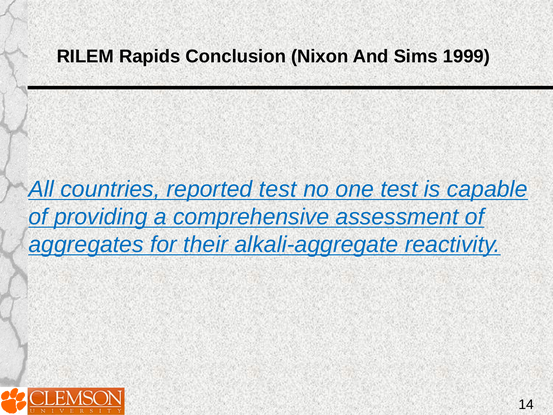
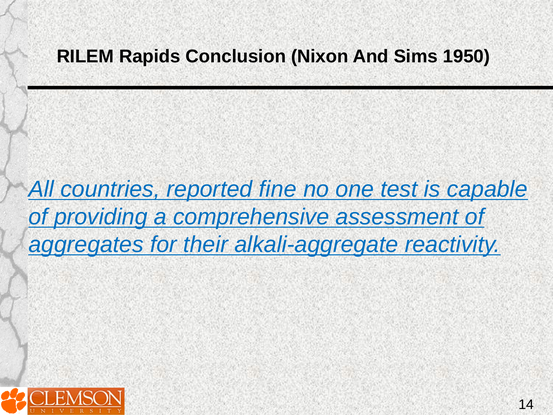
1999: 1999 -> 1950 (466, 57)
reported test: test -> fine (278, 189)
